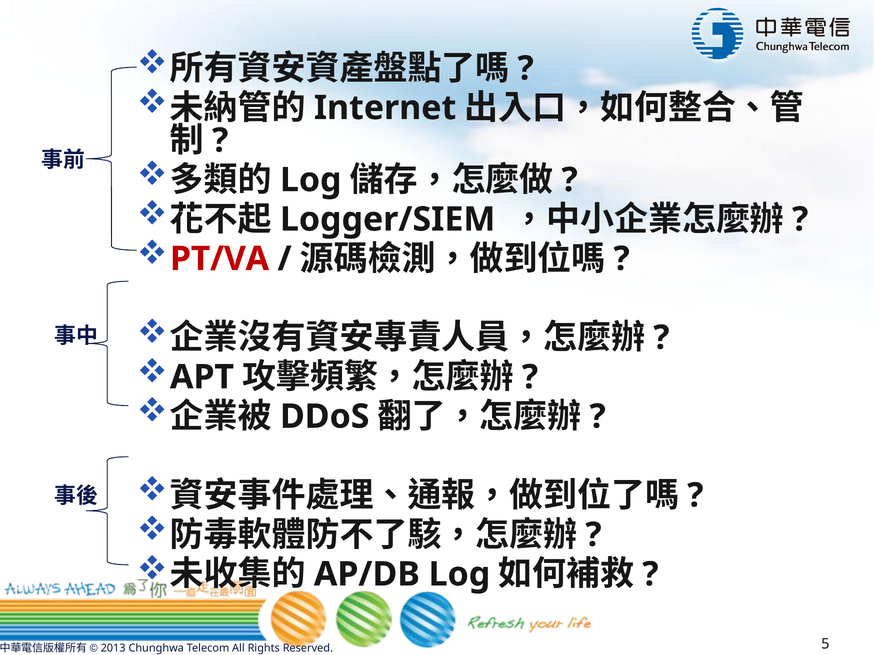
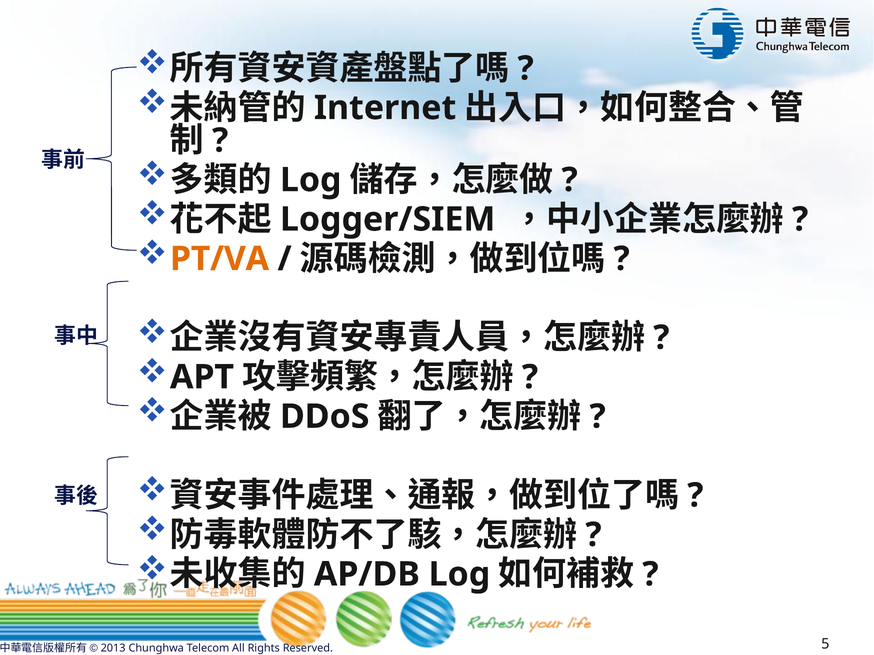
PT/VA colour: red -> orange (220, 259)
